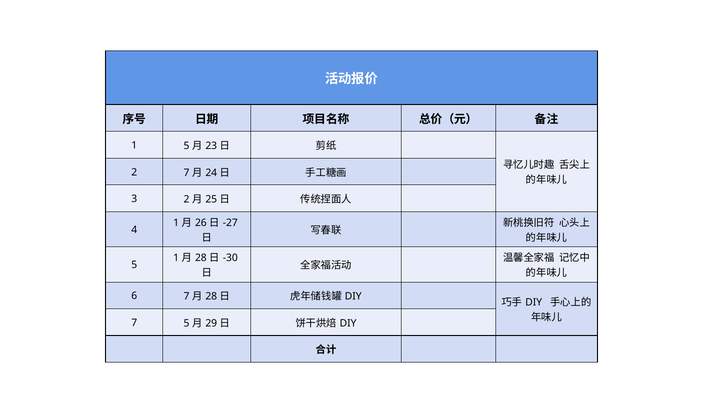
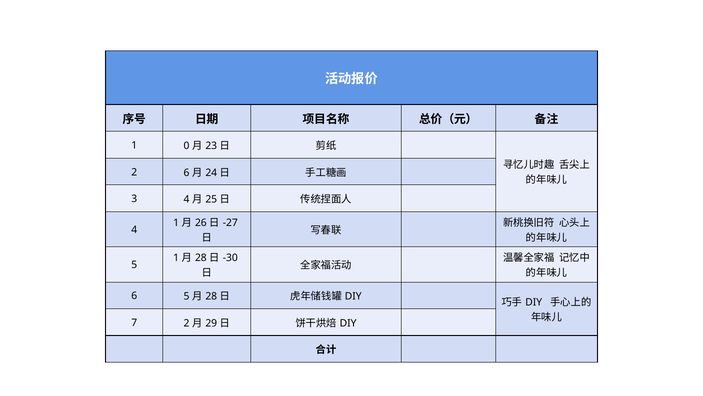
1 5: 5 -> 0 (187, 146)
2 7: 7 -> 6 (187, 172)
3 2: 2 -> 4 (187, 199)
6 7: 7 -> 5 (187, 296)
7 5: 5 -> 2 (187, 323)
